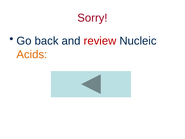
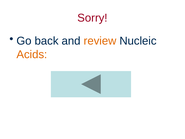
review colour: red -> orange (100, 41)
